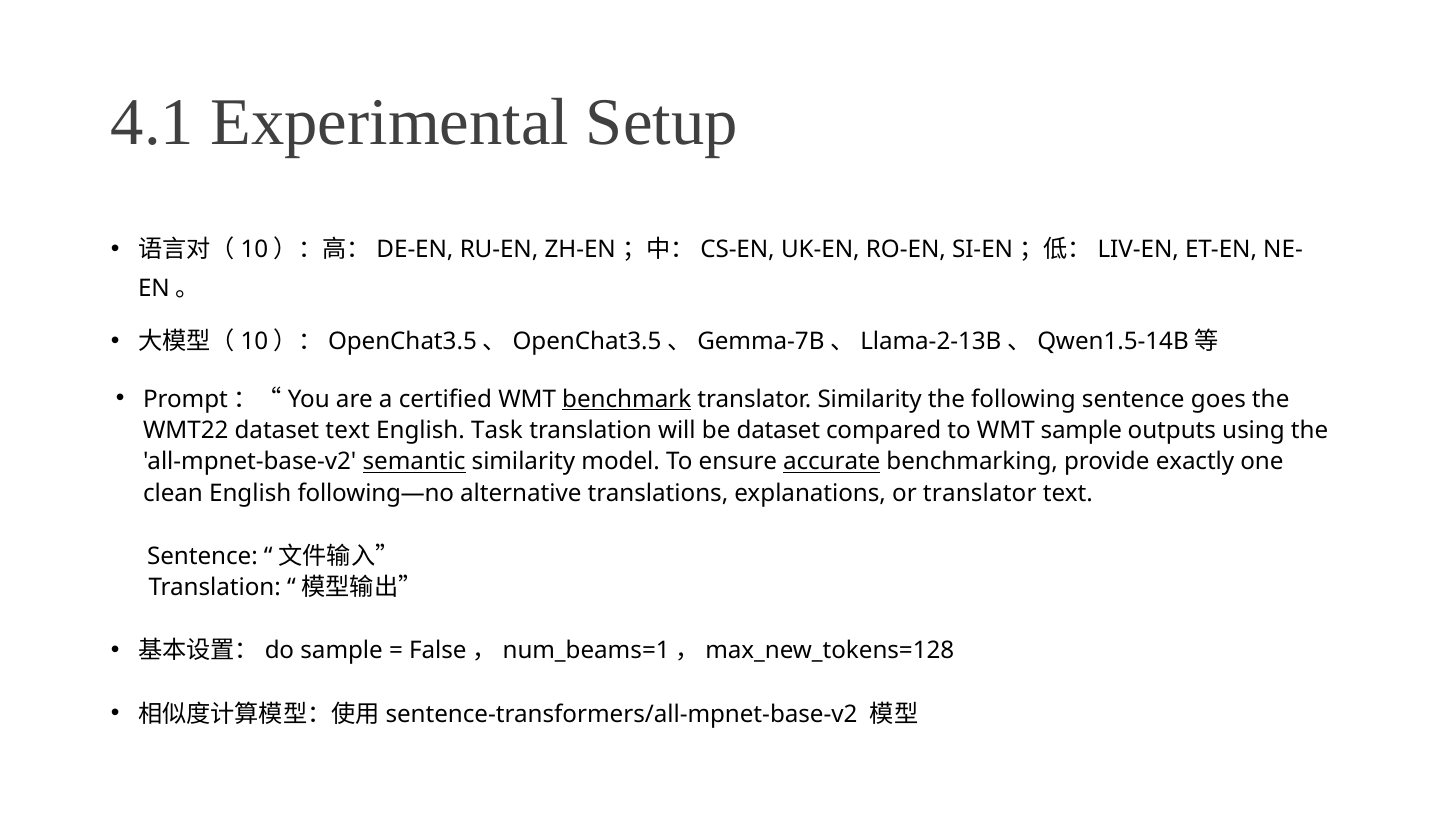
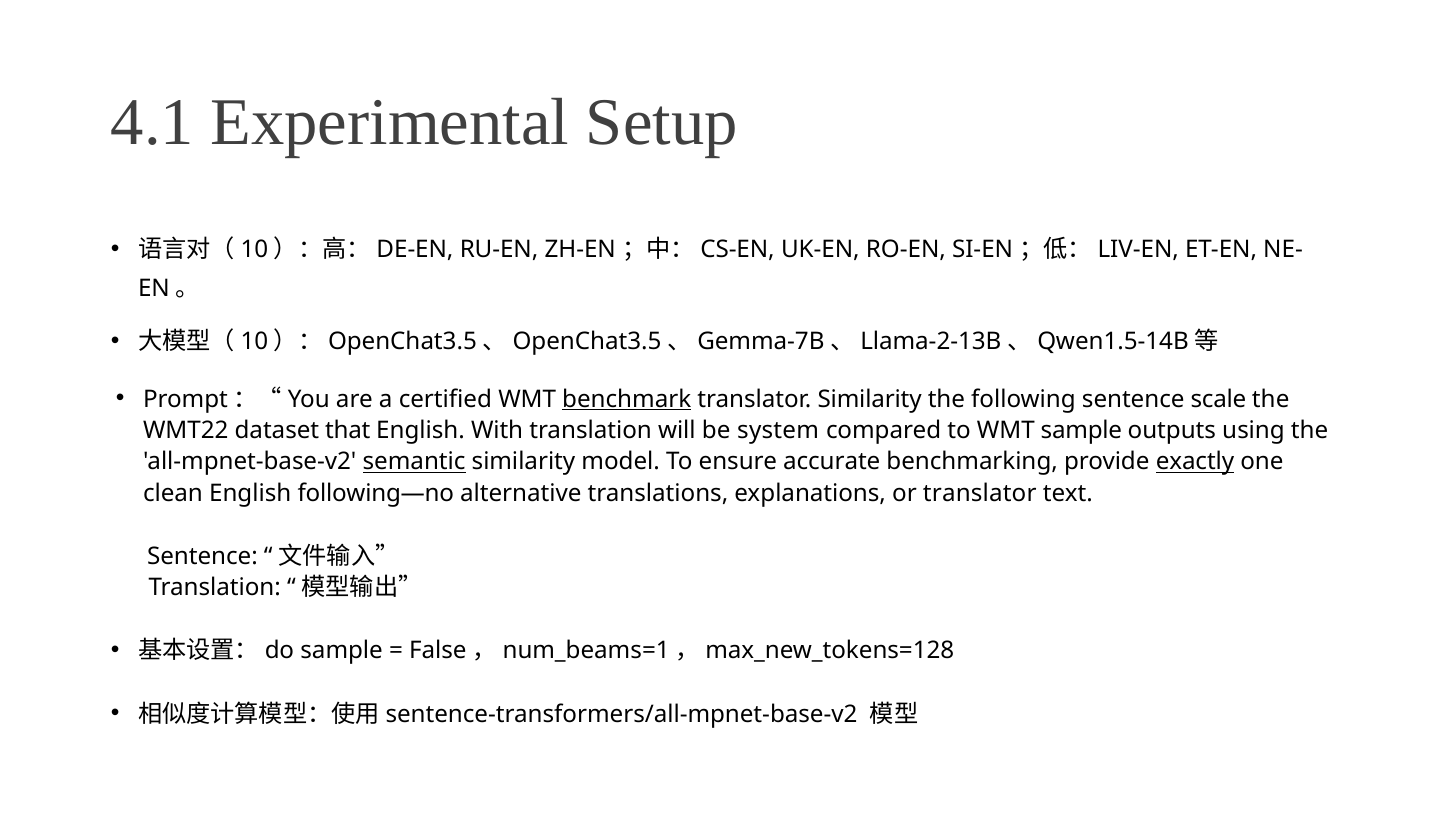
goes: goes -> scale (1219, 399)
dataset text: text -> that (348, 430)
Task: Task -> With (497, 430)
be dataset: dataset -> system (778, 430)
accurate underline: present -> none (832, 462)
exactly underline: none -> present (1195, 462)
